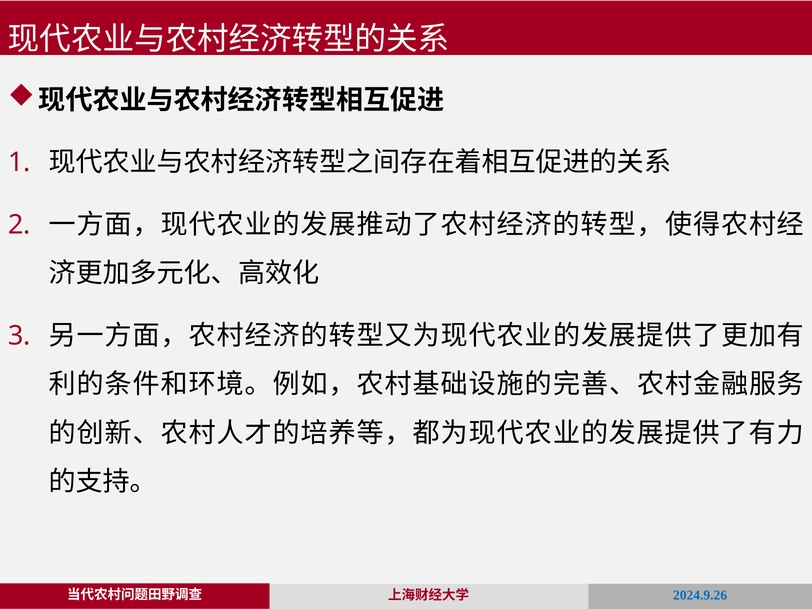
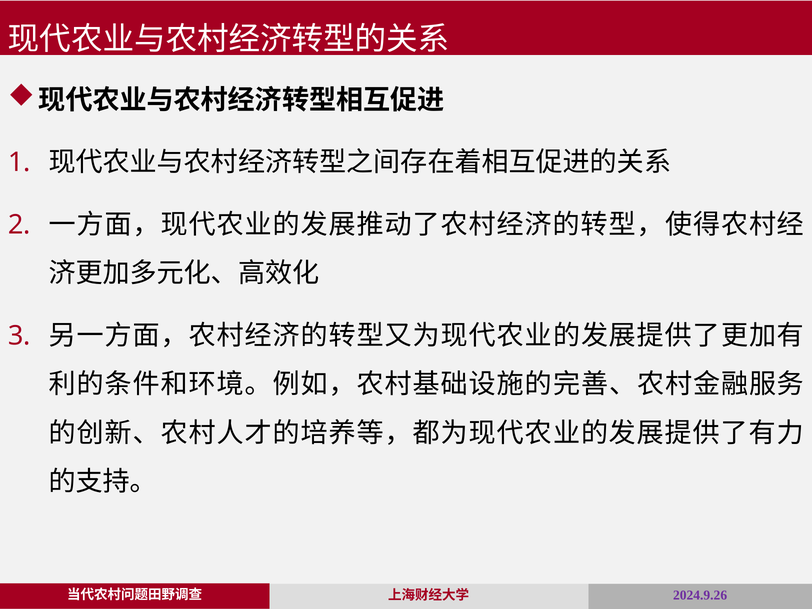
2024.9.26 colour: blue -> purple (700, 595)
